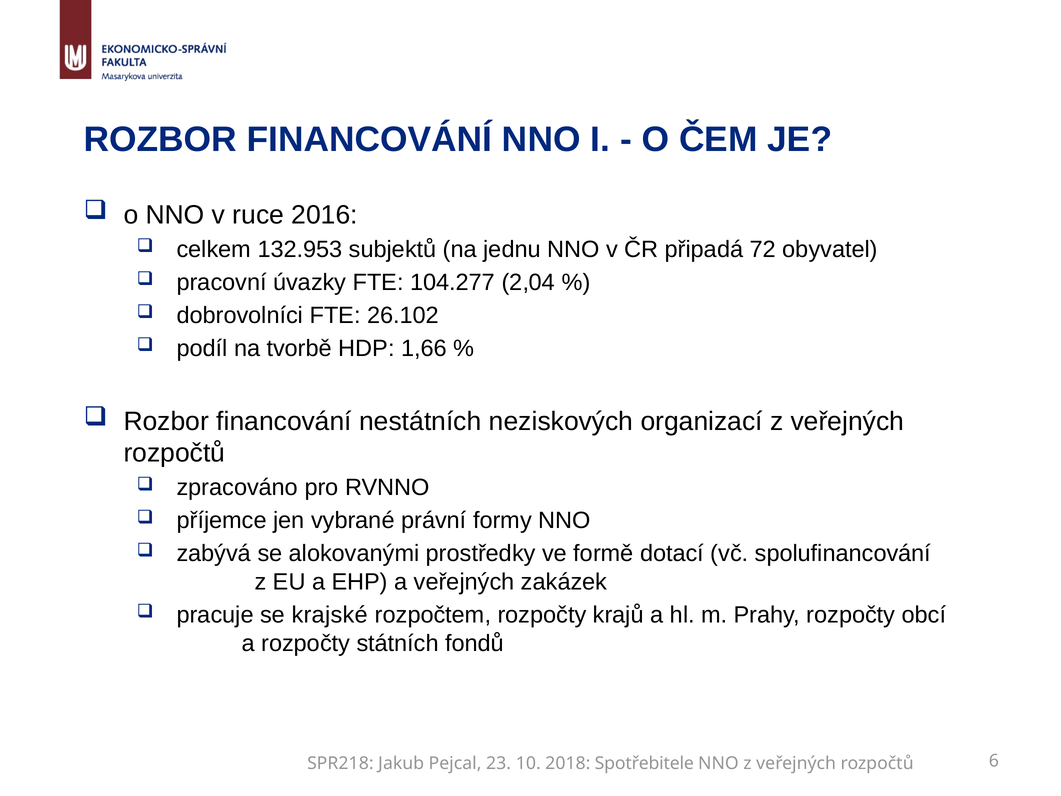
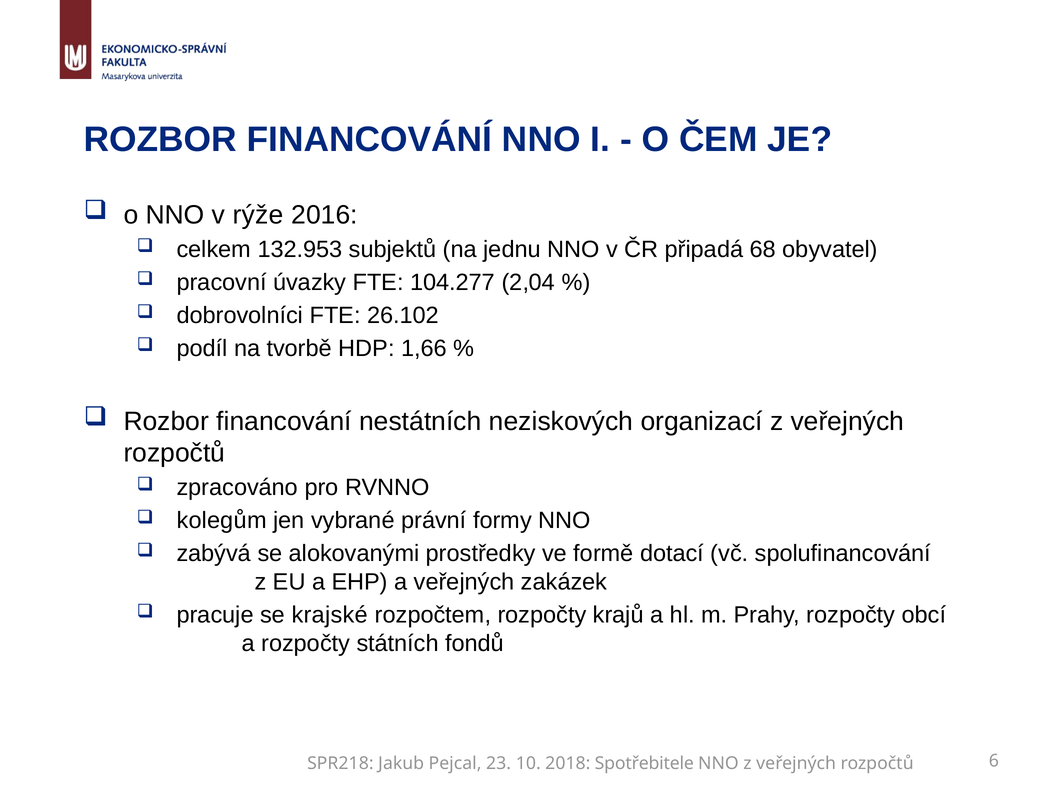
ruce: ruce -> rýže (258, 215)
72: 72 -> 68 (763, 249)
příjemce: příjemce -> kolegům (222, 521)
